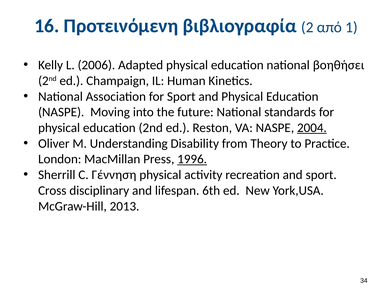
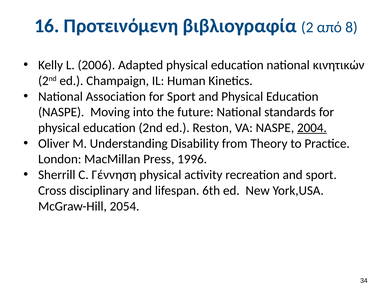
1: 1 -> 8 (351, 27)
βοηθήσει: βοηθήσει -> κινητικών (339, 65)
1996 underline: present -> none (192, 159)
2013: 2013 -> 2054 (125, 206)
